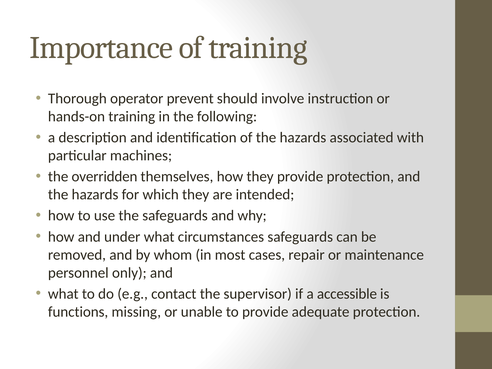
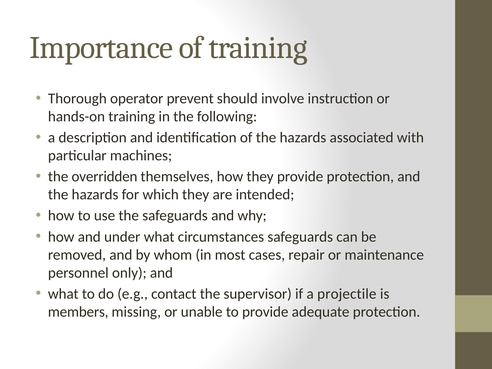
accessible: accessible -> projectile (347, 294)
functions: functions -> members (78, 312)
